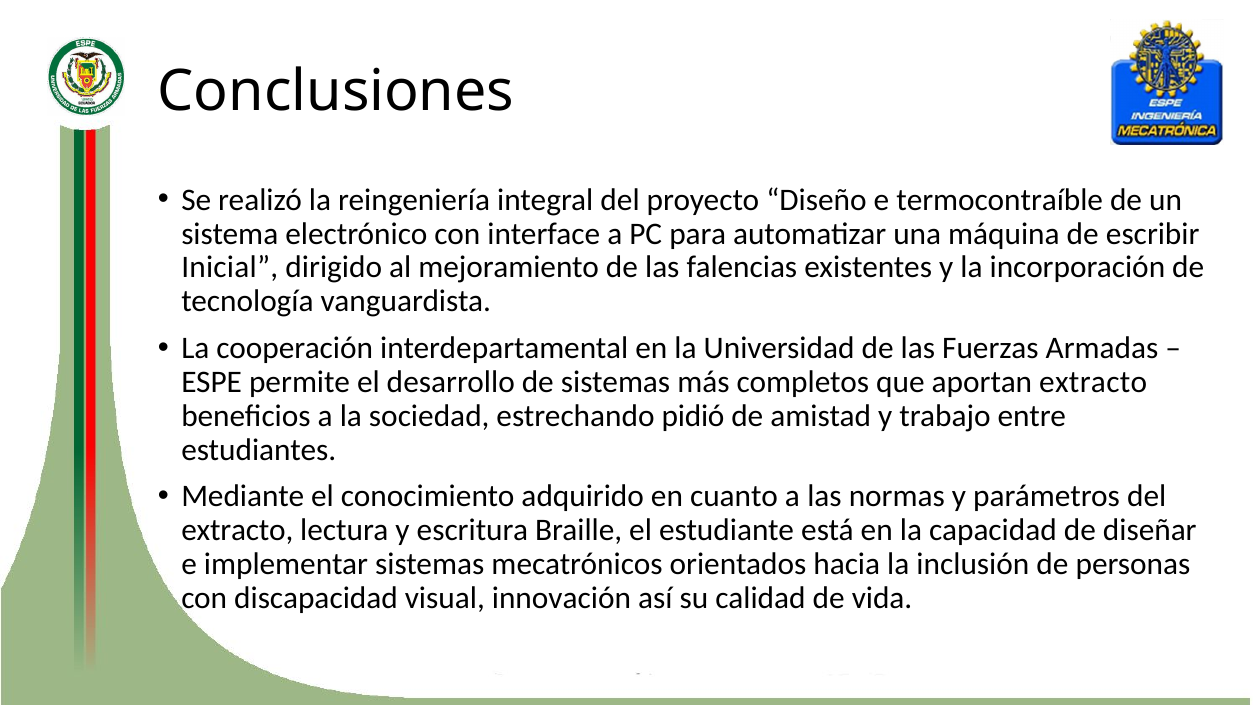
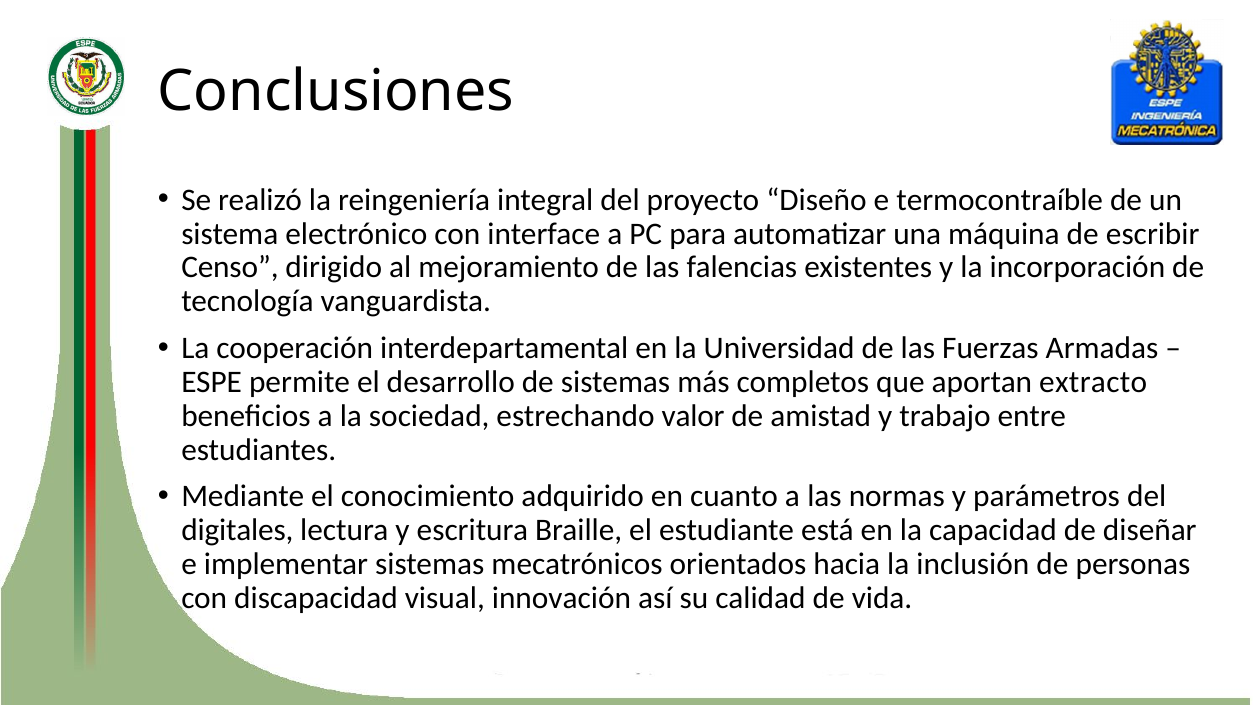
Inicial: Inicial -> Censo (230, 267)
pidió: pidió -> valor (693, 416)
extracto: extracto -> digitales (237, 530)
